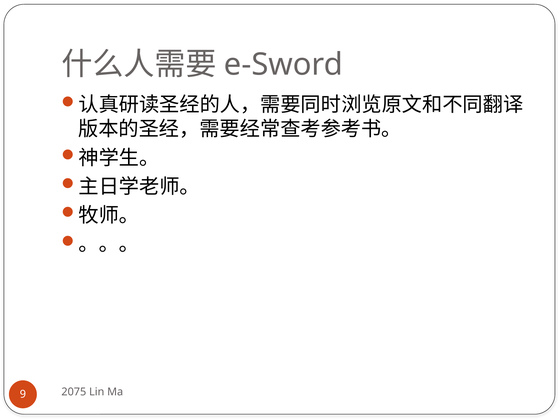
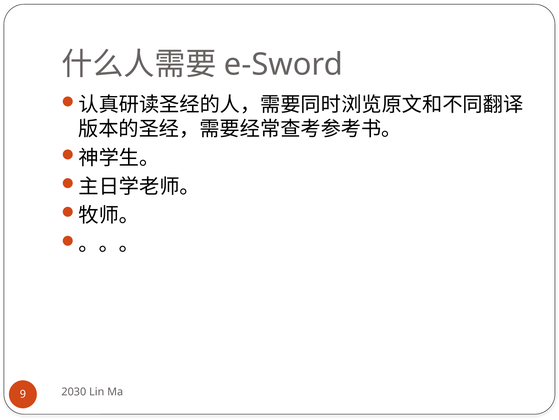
2075: 2075 -> 2030 (74, 391)
